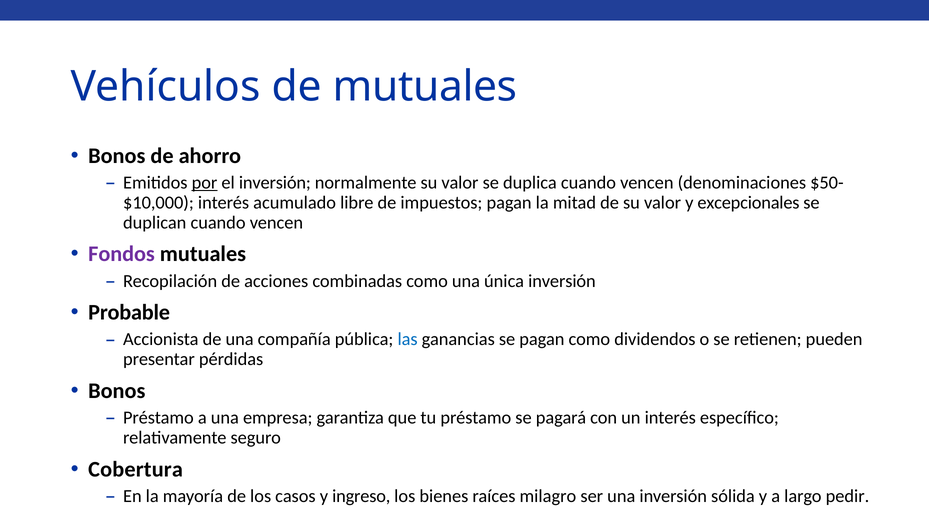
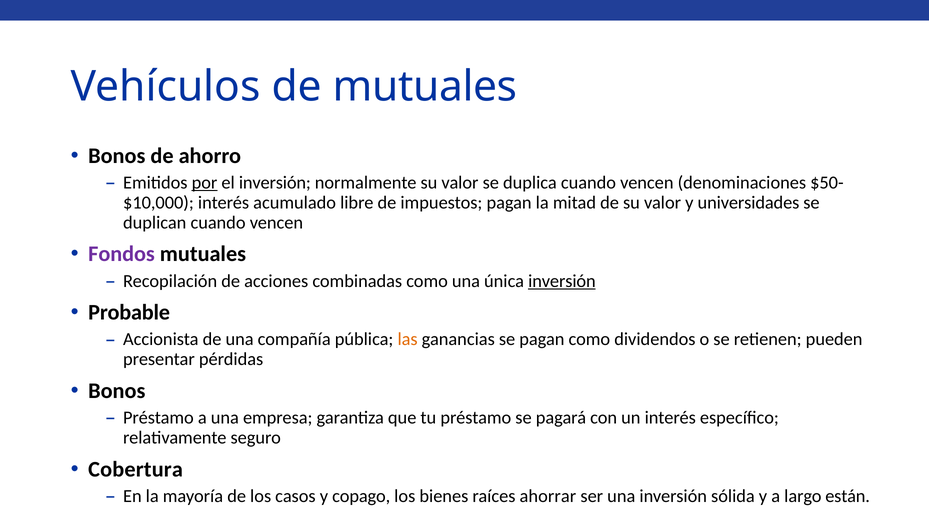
excepcionales: excepcionales -> universidades (748, 202)
inversión underline: none -> present (562, 281)
las colour: blue -> orange (408, 339)
ingreso: ingreso -> copago (361, 496)
milagro: milagro -> ahorrar (548, 496)
pedir: pedir -> están (848, 496)
